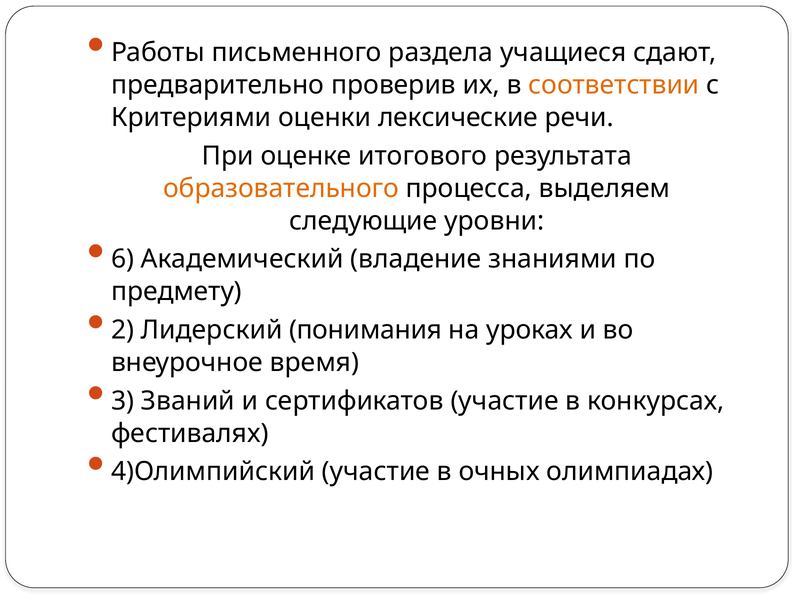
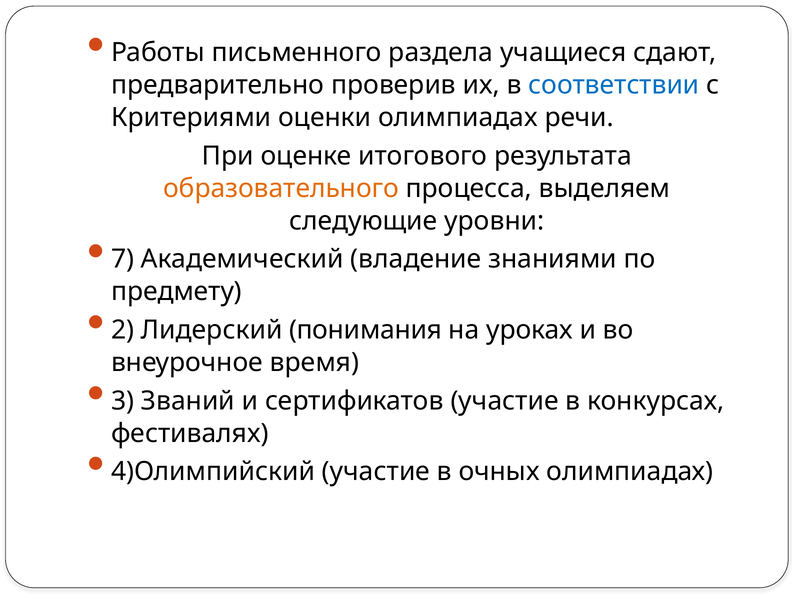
соответствии colour: orange -> blue (614, 85)
оценки лексические: лексические -> олимпиадах (458, 117)
6: 6 -> 7 (123, 259)
